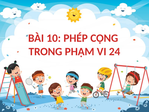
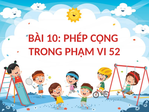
24: 24 -> 52 (115, 51)
